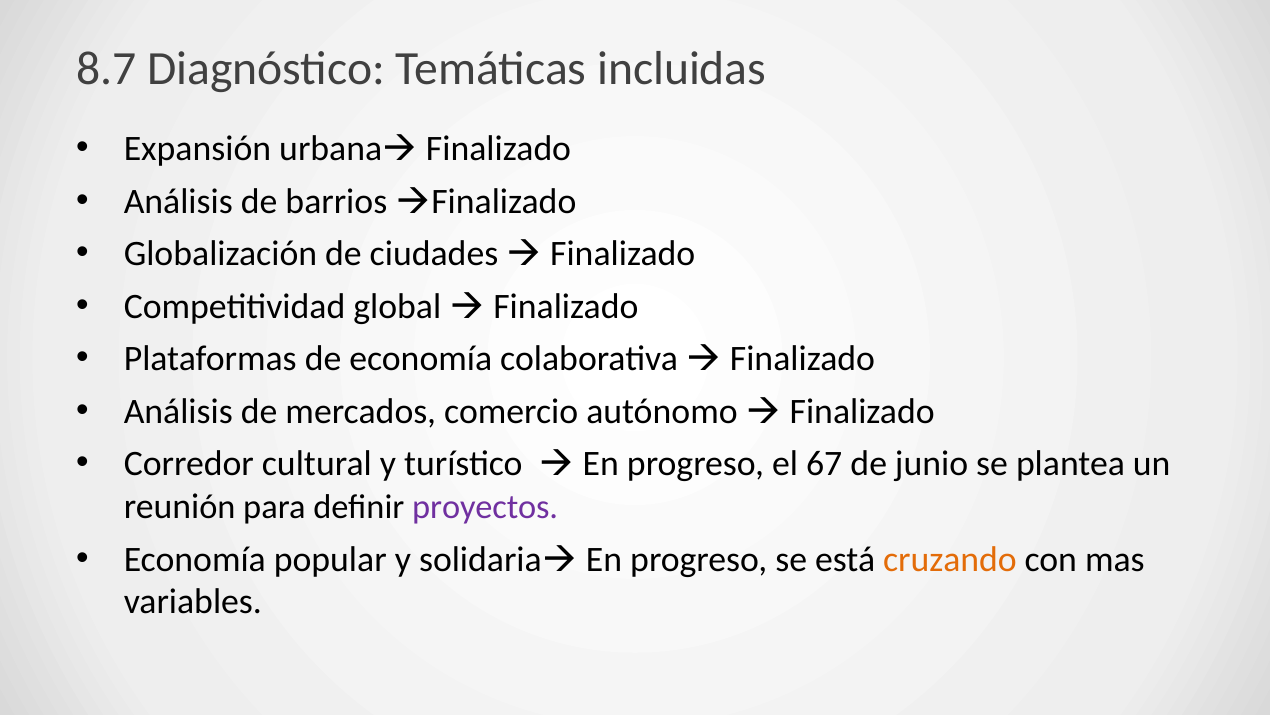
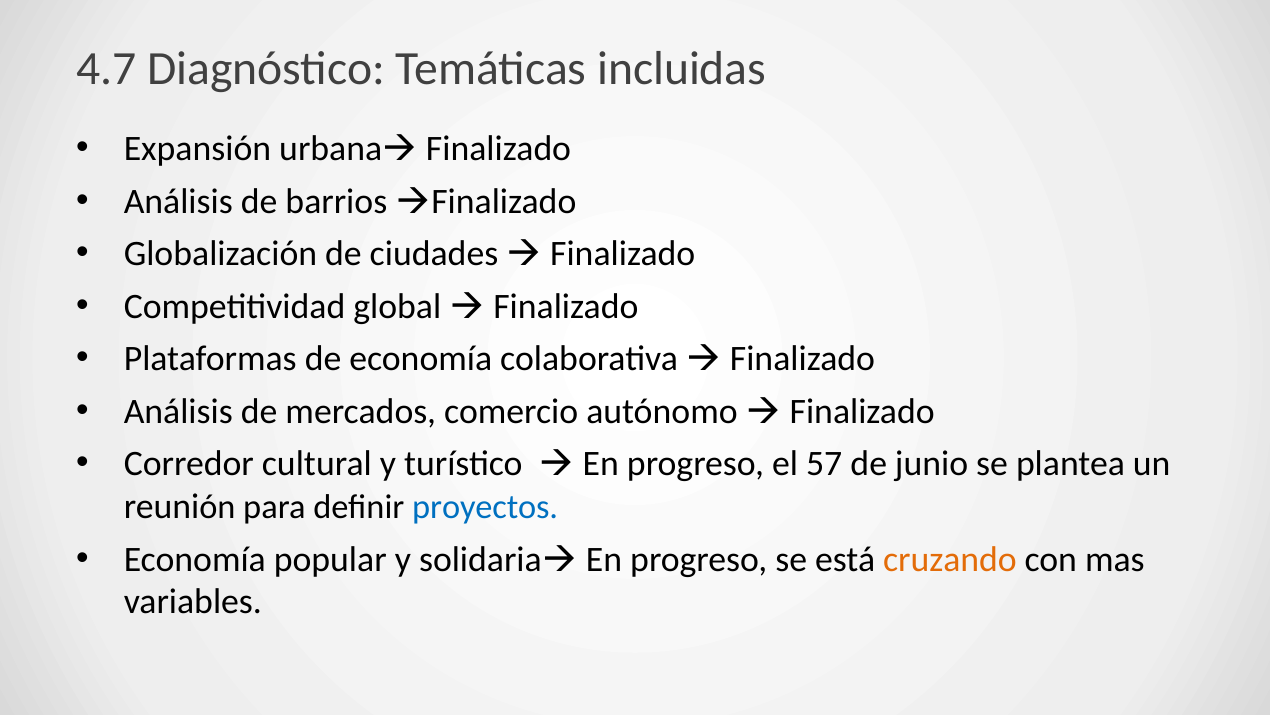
8.7: 8.7 -> 4.7 (106, 69)
67: 67 -> 57 (824, 464)
proyectos colour: purple -> blue (485, 507)
